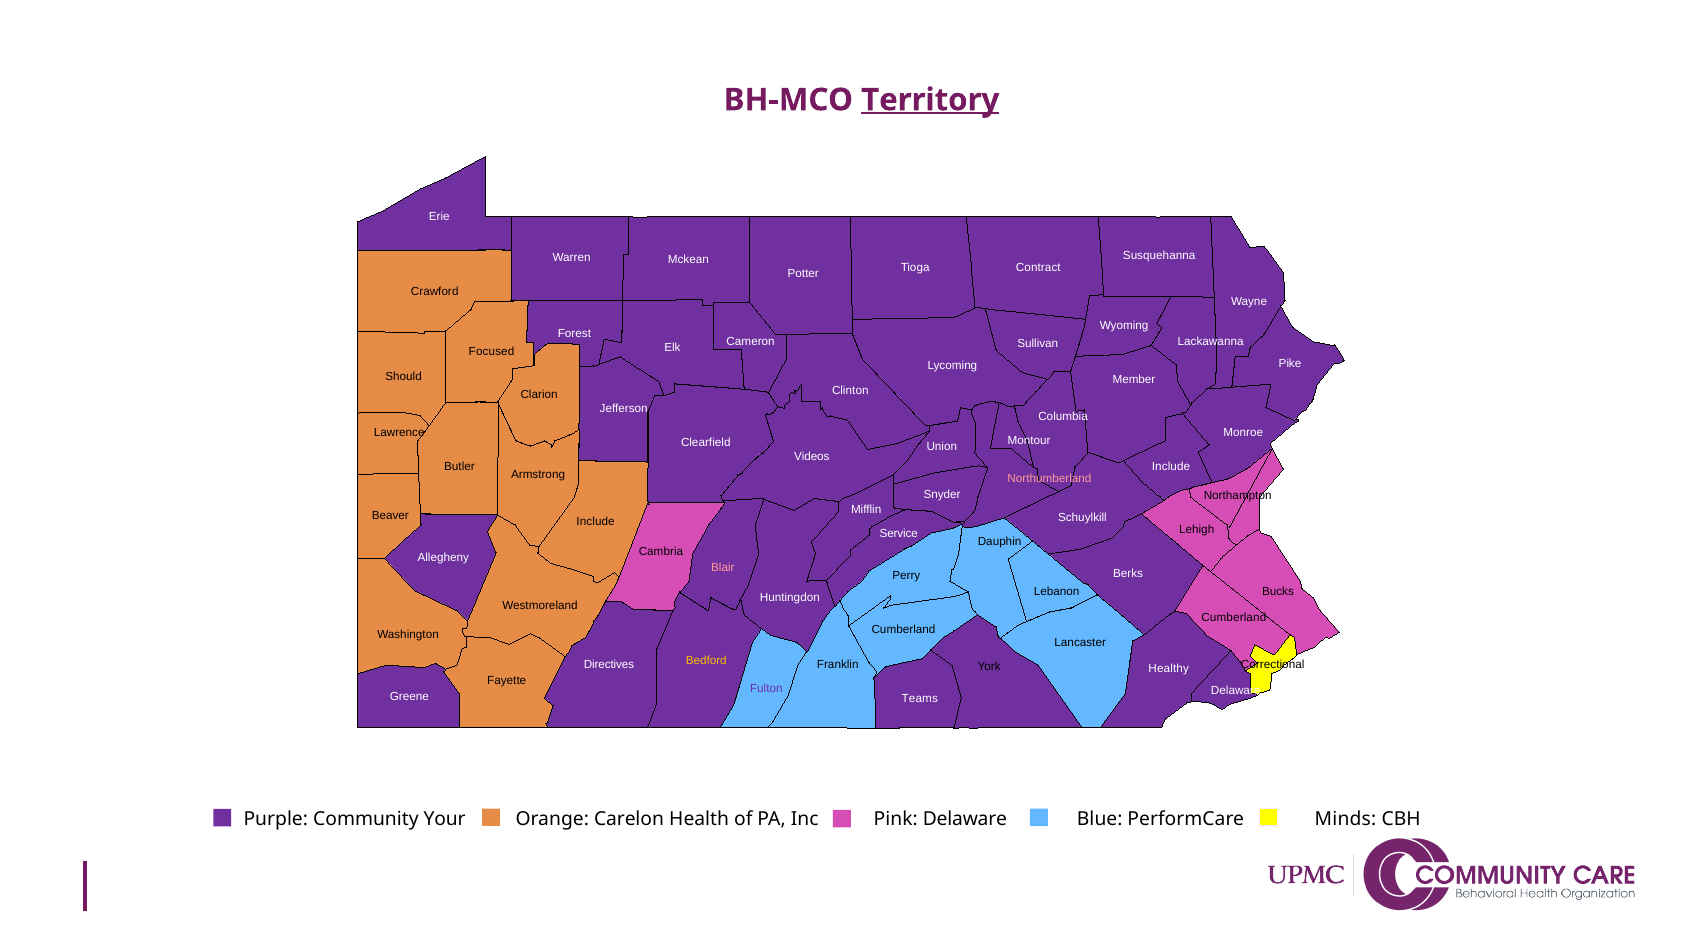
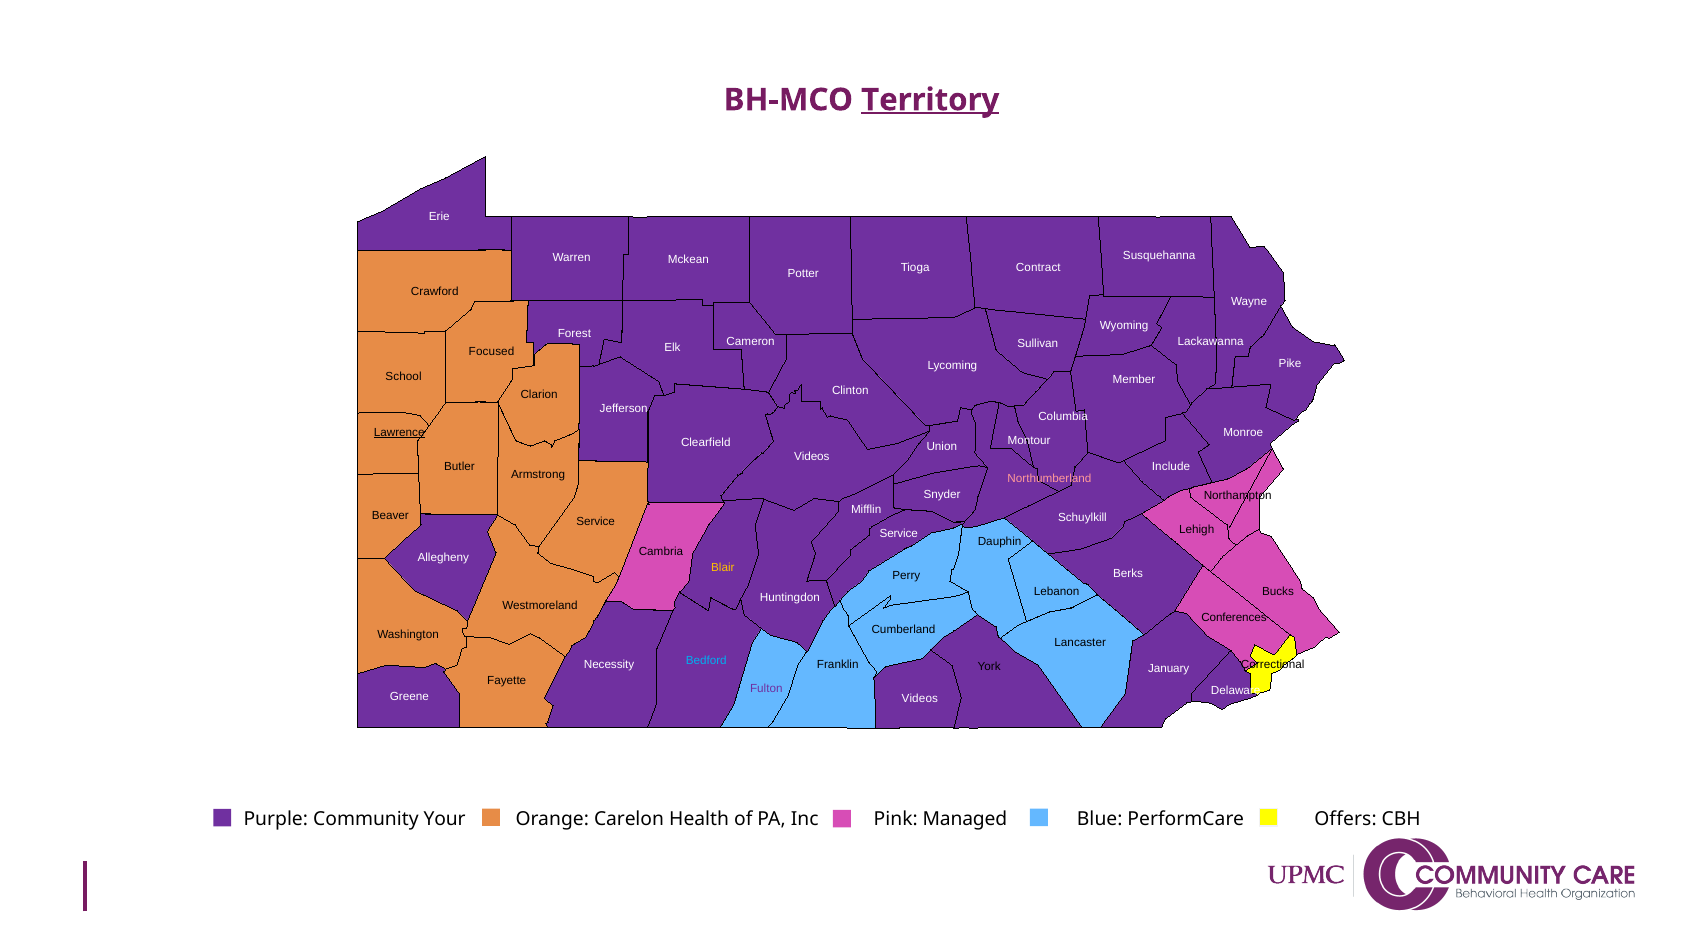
Should: Should -> School (404, 377)
Lawrence underline: none -> present (399, 433)
Include: Include -> Service (596, 522)
Blair colour: pink -> yellow (723, 568)
Cumberland: Cumberland -> Conferences (1234, 617)
Bedford colour: yellow -> light blue (706, 661)
Directives: Directives -> Necessity (609, 665)
Healthy: Healthy -> January (1169, 669)
Teams: Teams -> Videos (920, 699)
Pink Delaware: Delaware -> Managed (965, 819)
Minds: Minds -> Offers (1345, 819)
